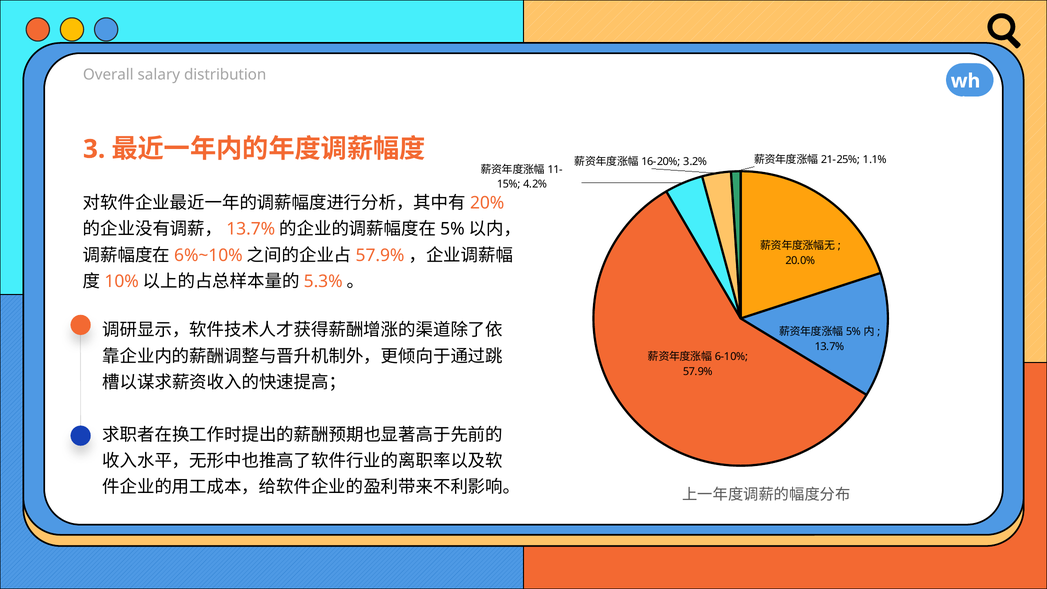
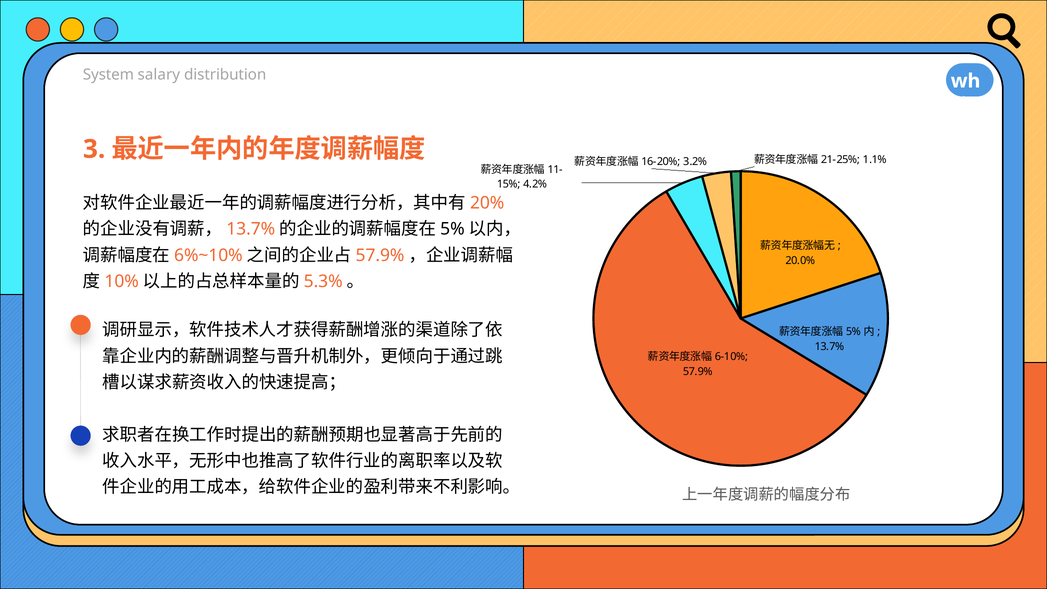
Overall: Overall -> System (108, 75)
